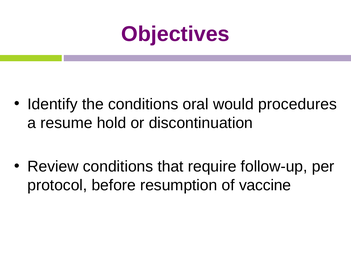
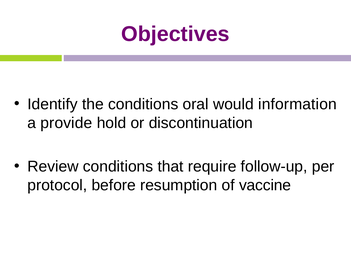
procedures: procedures -> information (297, 104)
resume: resume -> provide (66, 123)
